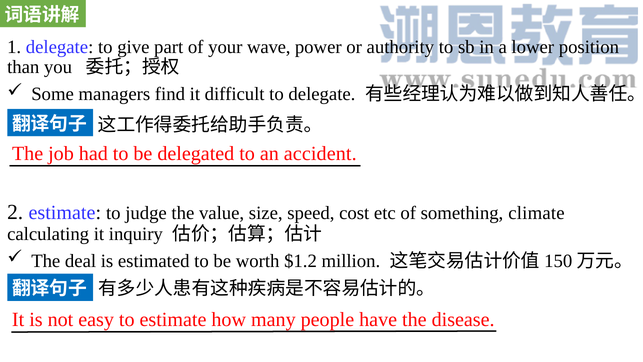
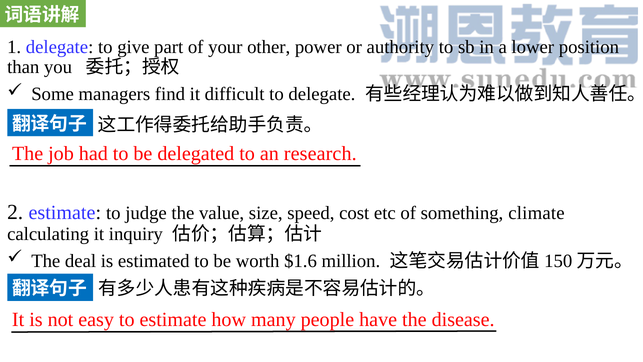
wave: wave -> other (269, 47)
accident: accident -> research (320, 154)
$1.2: $1.2 -> $1.6 (301, 261)
